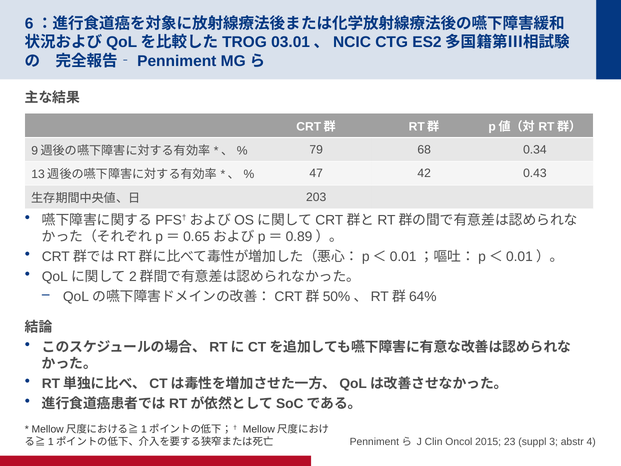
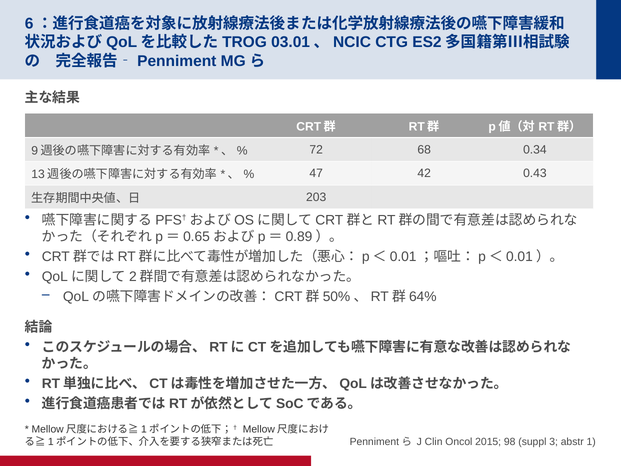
79: 79 -> 72 (316, 150)
23: 23 -> 98 (510, 442)
4: 4 -> 1 (591, 442)
